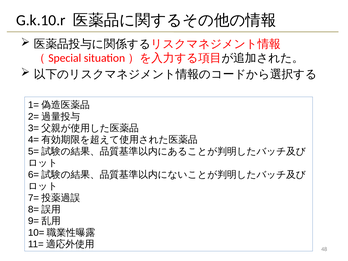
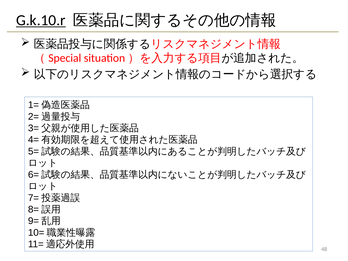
G.k.10.r underline: none -> present (41, 20)
